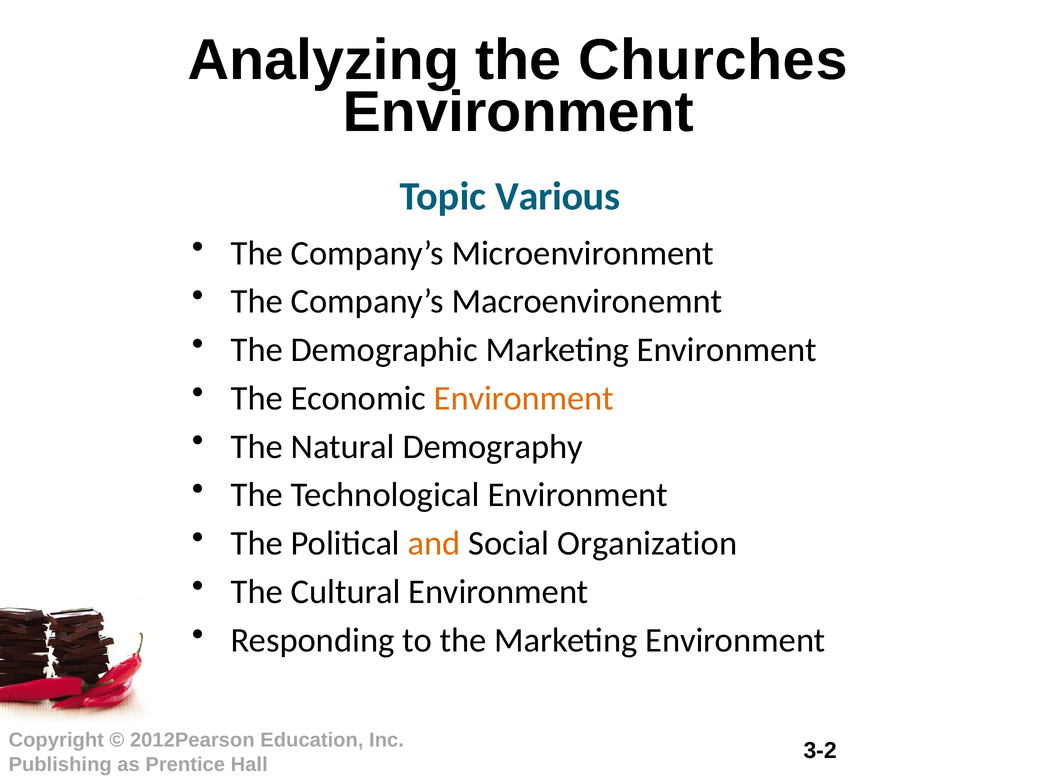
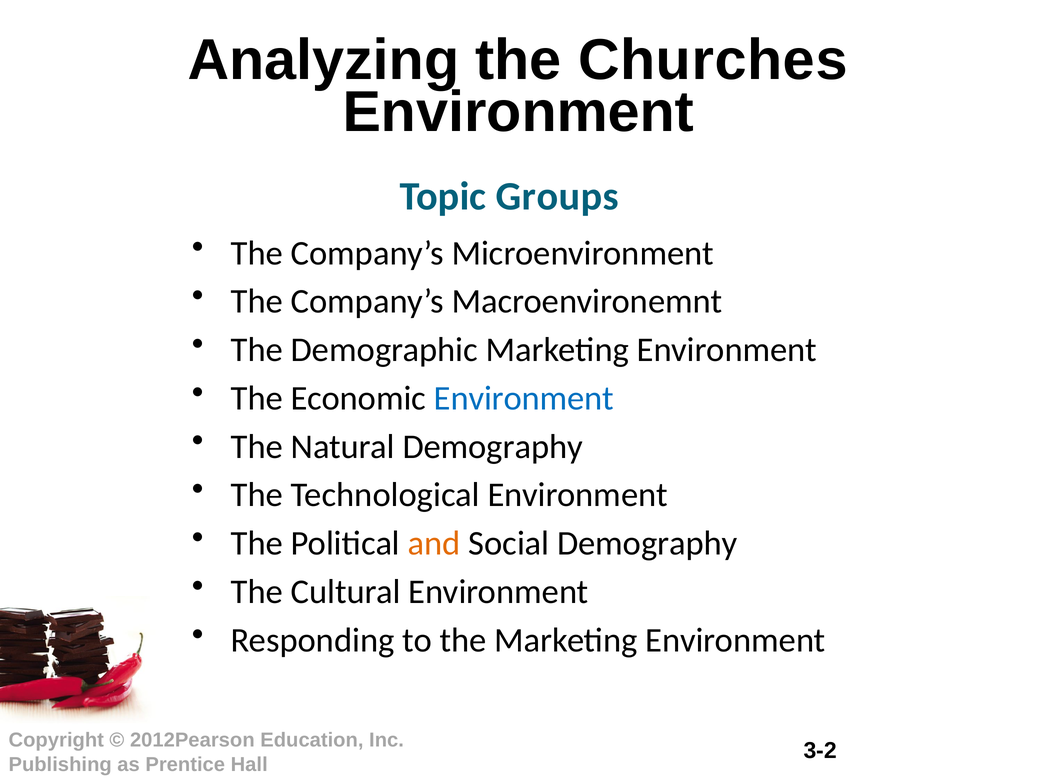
Various: Various -> Groups (557, 196)
Environment colour: orange -> blue (524, 398)
Social Organization: Organization -> Demography (647, 543)
